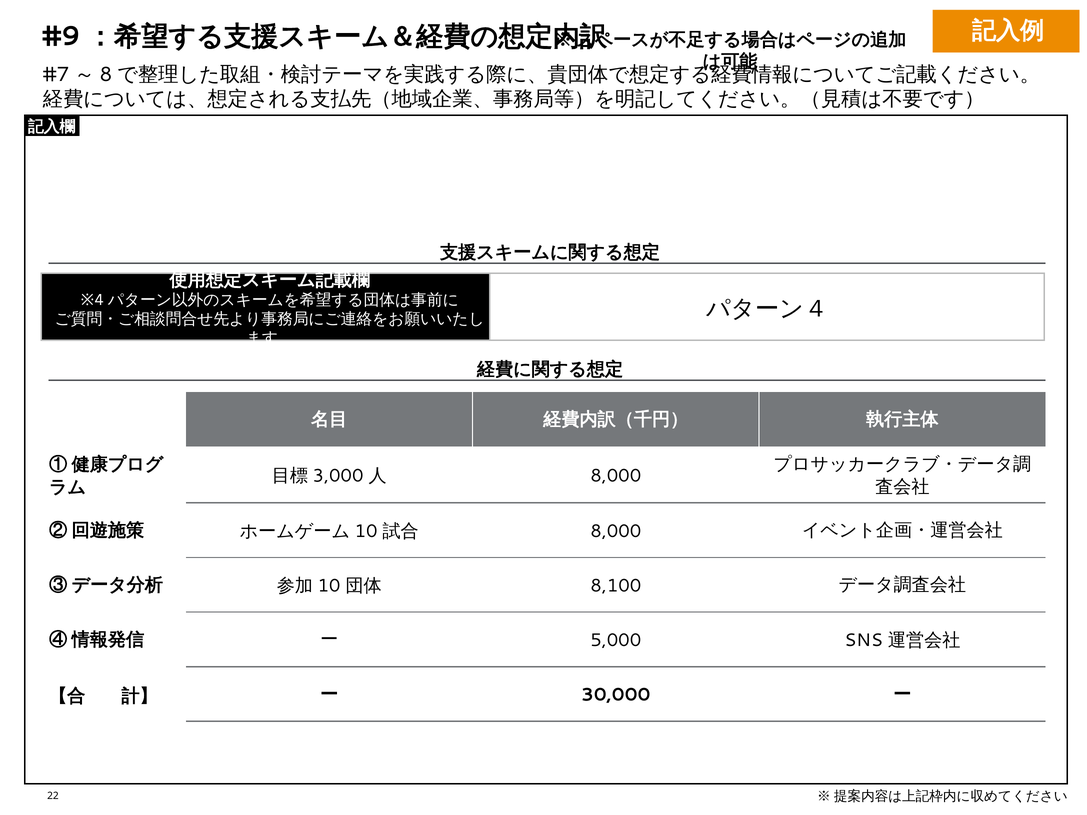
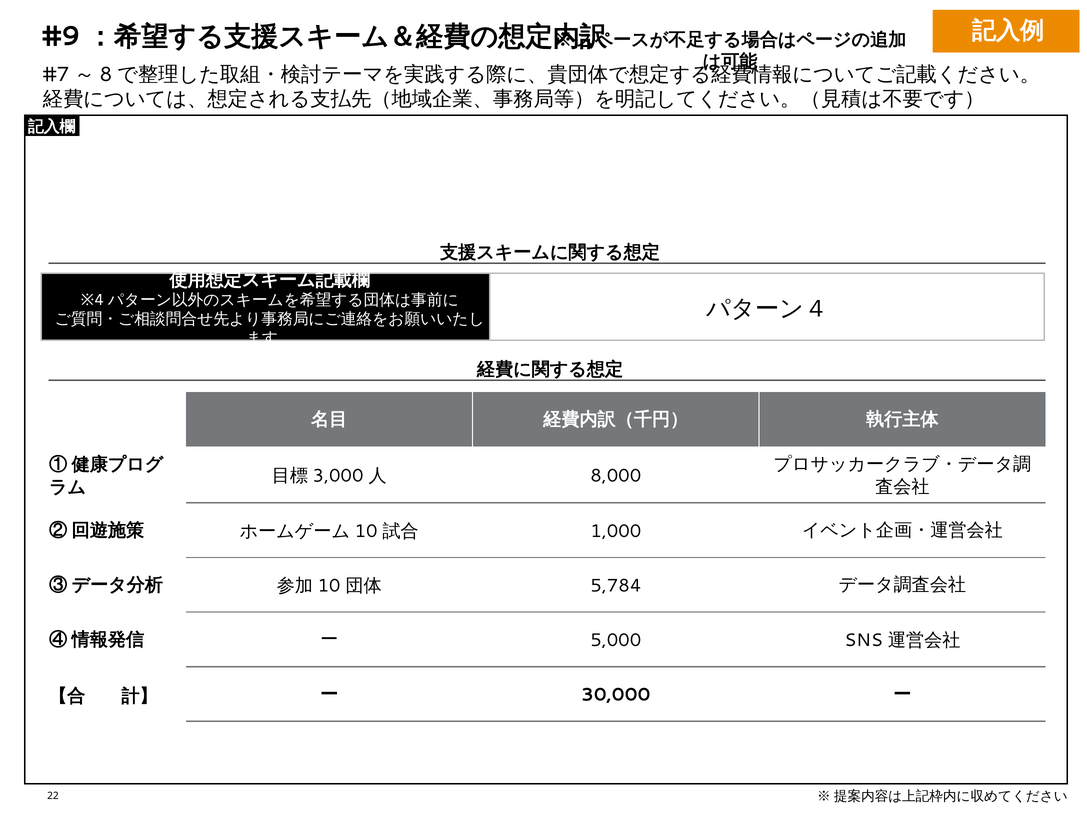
8,000: 8,000 -> 1,000 (616, 531)
8,100: 8,100 -> 5,784 (616, 586)
